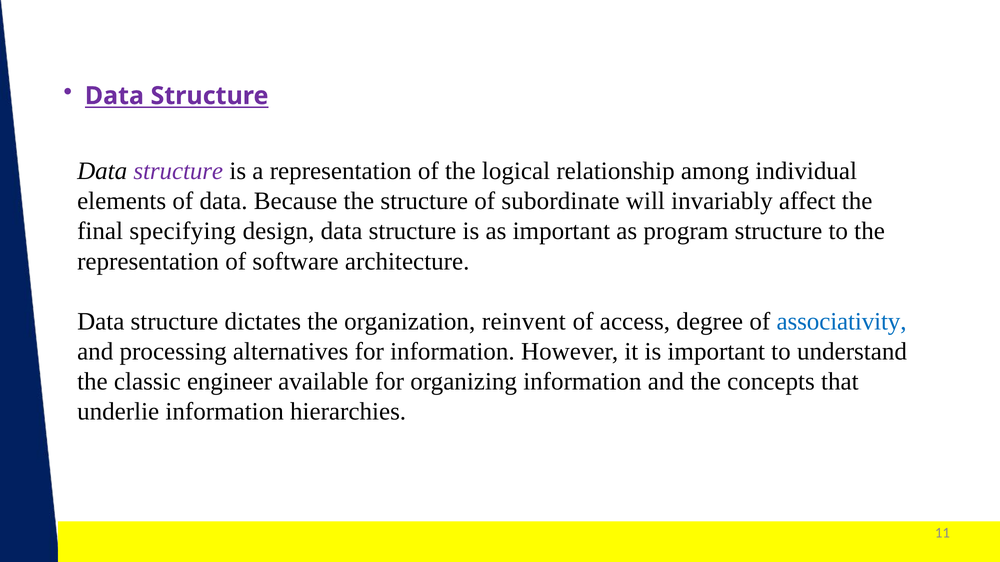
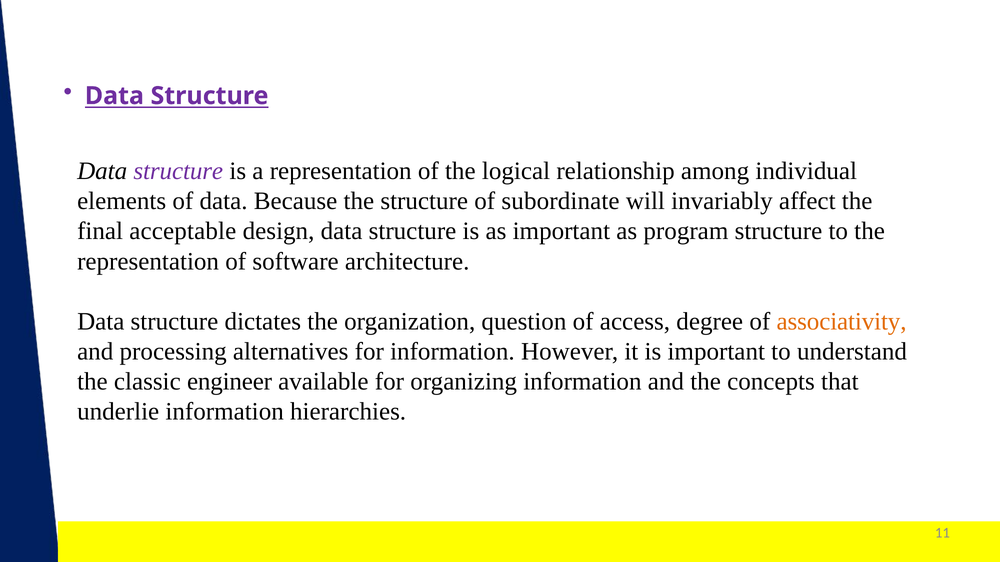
specifying: specifying -> acceptable (183, 231)
reinvent: reinvent -> question (524, 322)
associativity colour: blue -> orange (842, 322)
